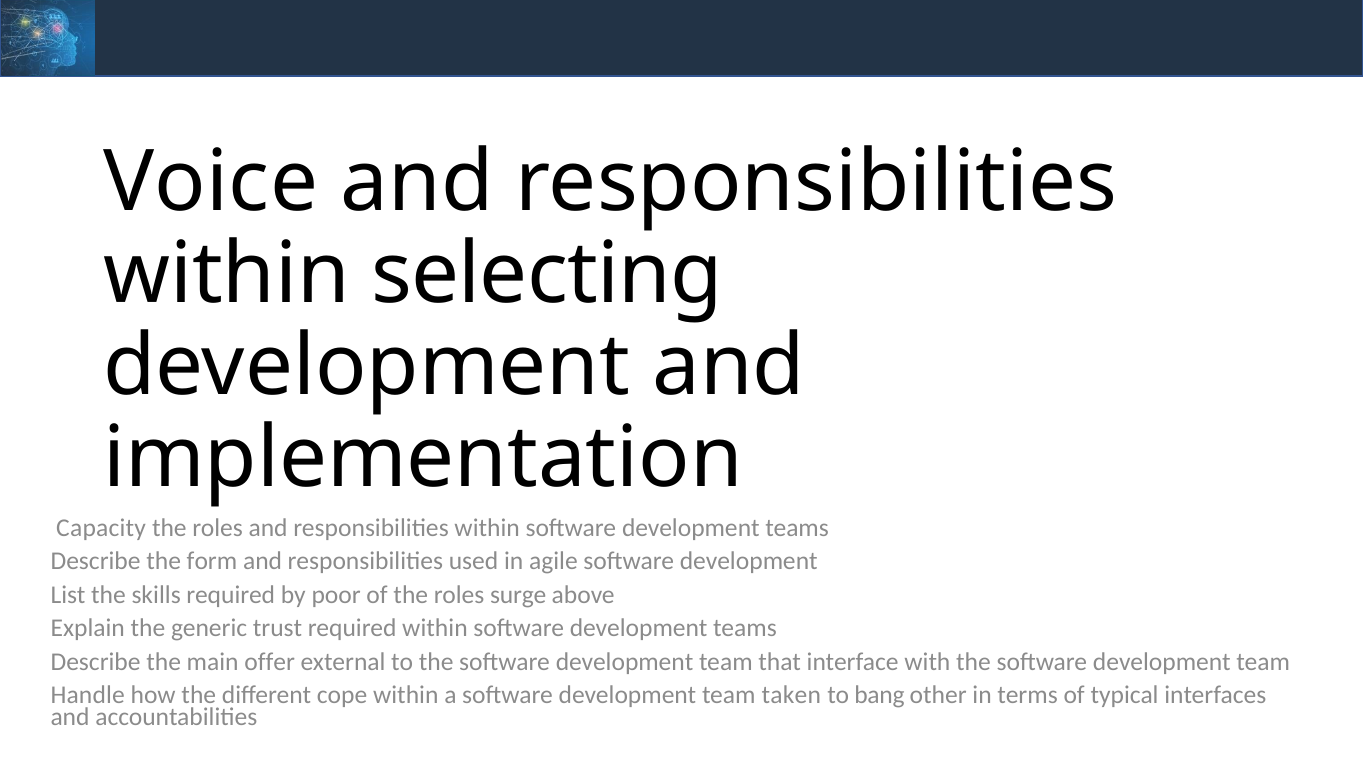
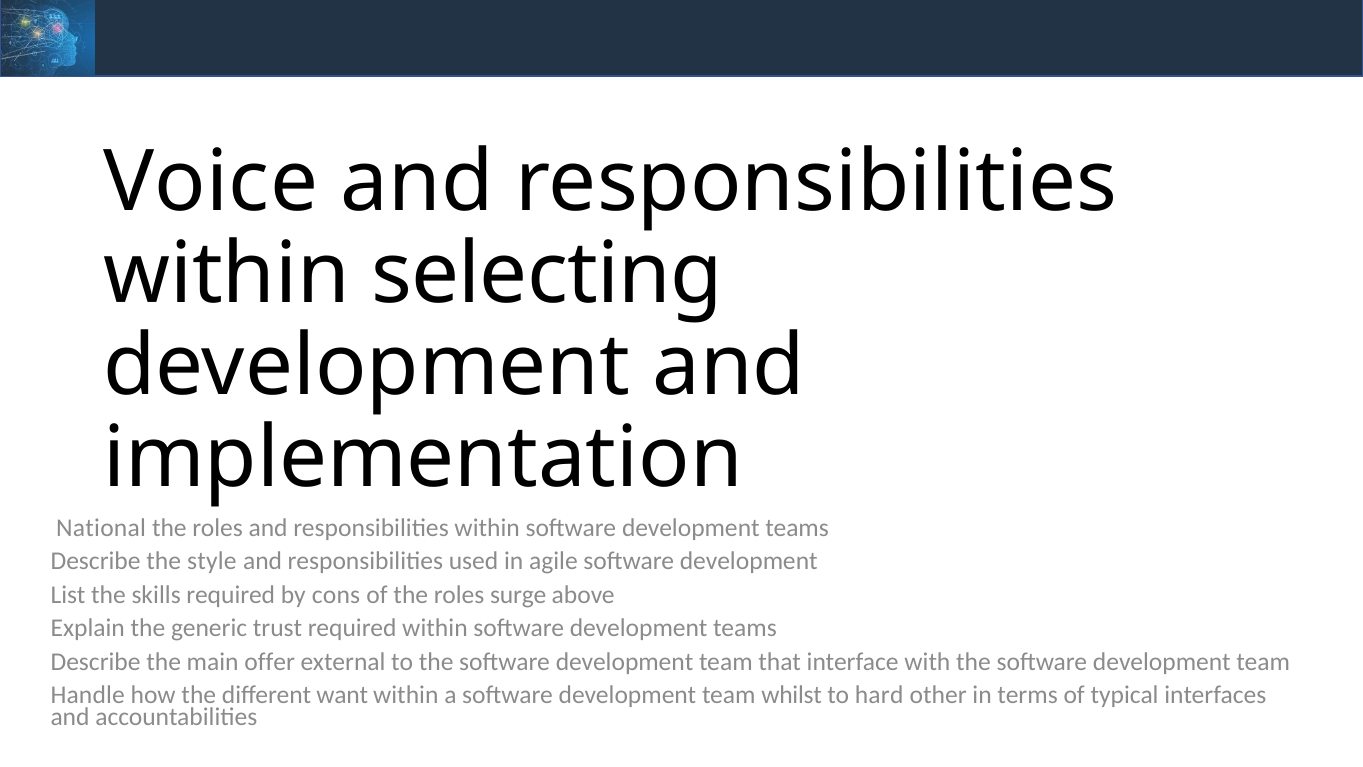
Capacity: Capacity -> National (101, 527)
form: form -> style (212, 561)
poor: poor -> cons (336, 594)
cope: cope -> want (342, 695)
taken: taken -> whilst (792, 695)
bang: bang -> hard (879, 695)
